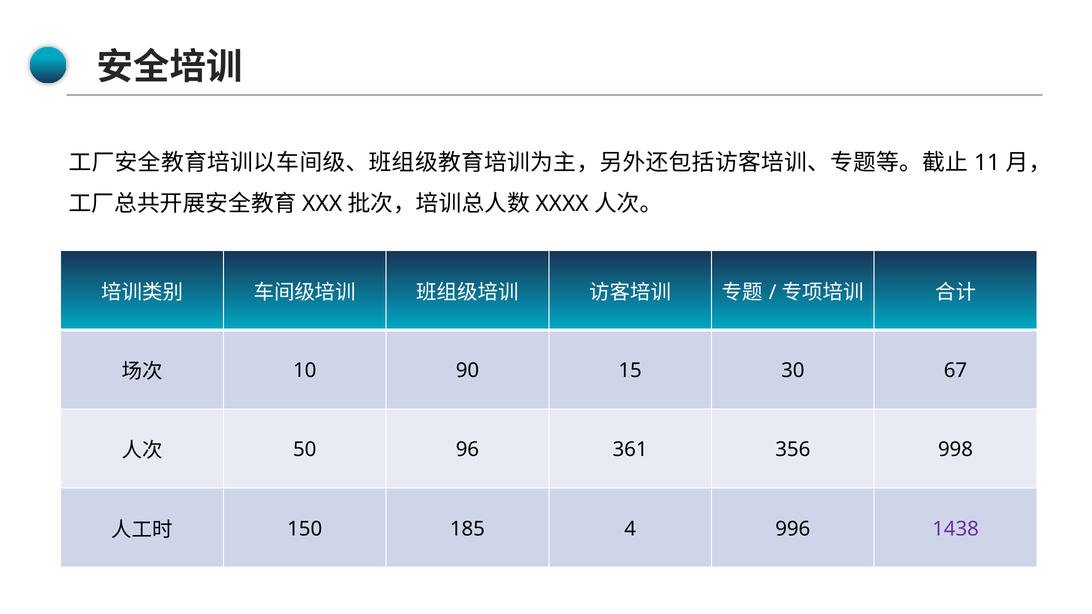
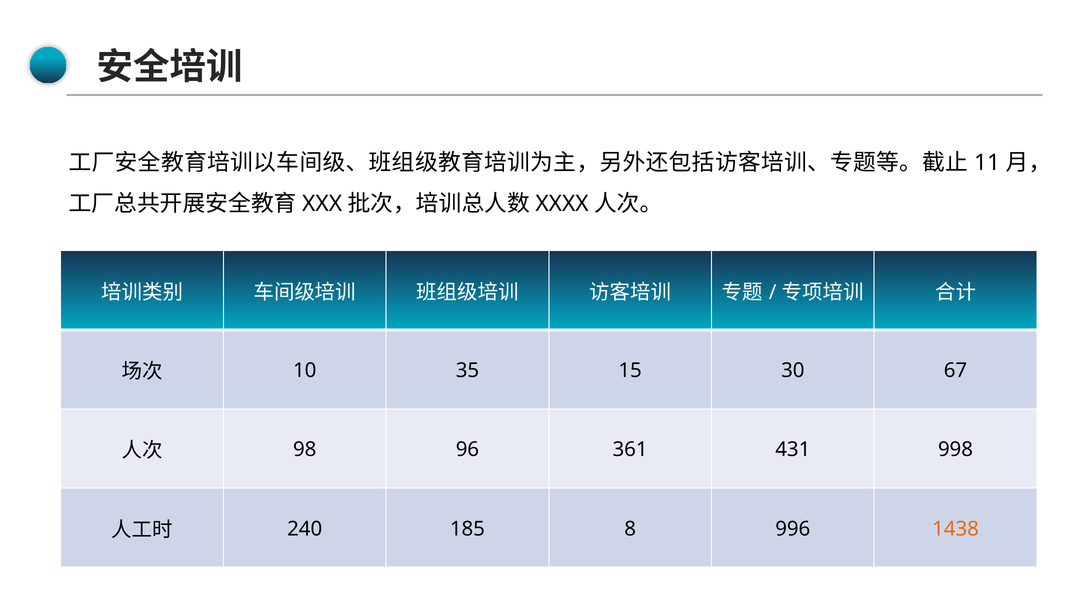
90: 90 -> 35 (467, 371)
50: 50 -> 98 (305, 450)
356: 356 -> 431 (793, 450)
150: 150 -> 240 (305, 529)
4: 4 -> 8 (630, 529)
1438 colour: purple -> orange (956, 529)
